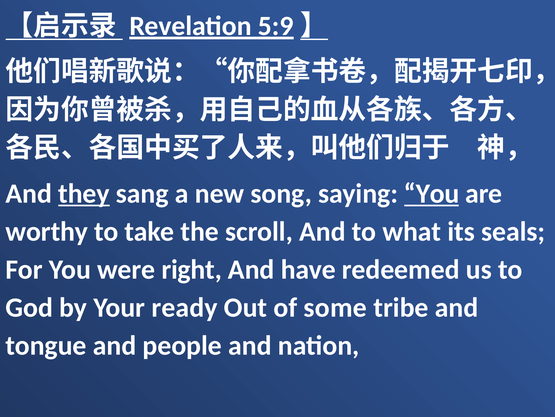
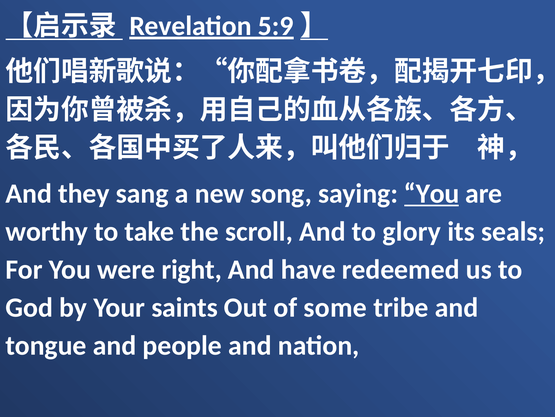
they underline: present -> none (84, 193)
what: what -> glory (412, 231)
ready: ready -> saints (185, 307)
